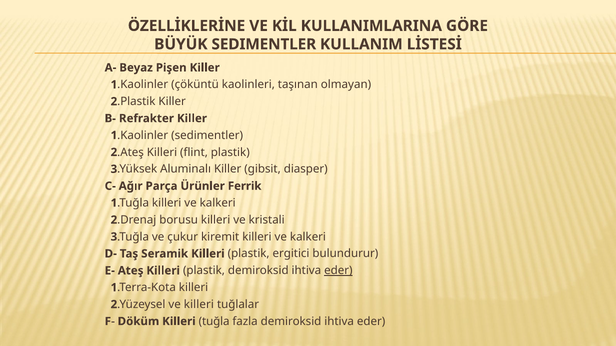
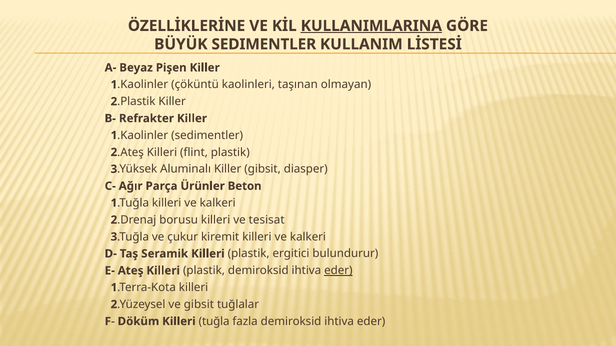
KULLANIMLARINA underline: none -> present (371, 26)
Ferrik: Ferrik -> Beton (245, 186)
kristali: kristali -> tesisat (267, 220)
ve killeri: killeri -> gibsit (199, 305)
